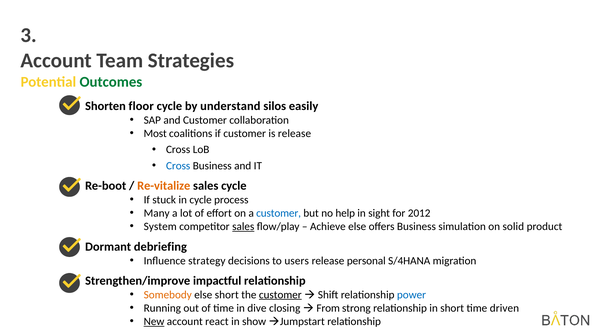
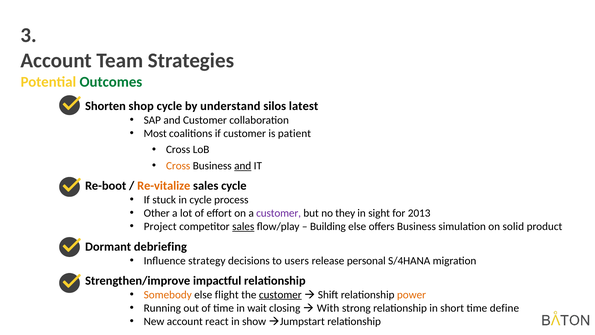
floor: floor -> shop (141, 106)
easily: easily -> latest (304, 106)
is release: release -> patient (294, 133)
Cross colour: blue -> orange (178, 166)
and underline: none -> present (243, 166)
Many: Many -> Other (157, 213)
customer colour: blue -> purple (279, 213)
help: help -> they (345, 213)
2012: 2012 -> 2013 (419, 213)
System: System -> Project (160, 226)
Achieve: Achieve -> Building (328, 226)
else short: short -> flight (227, 294)
power colour: blue -> orange (412, 294)
dive: dive -> wait (257, 308)
From: From -> With (328, 308)
driven: driven -> define (504, 308)
New underline: present -> none (154, 321)
